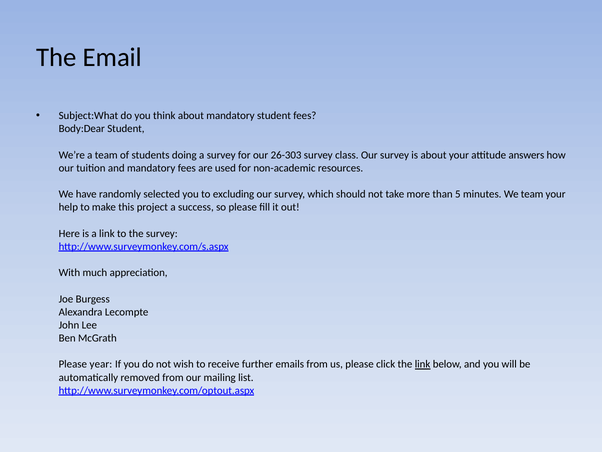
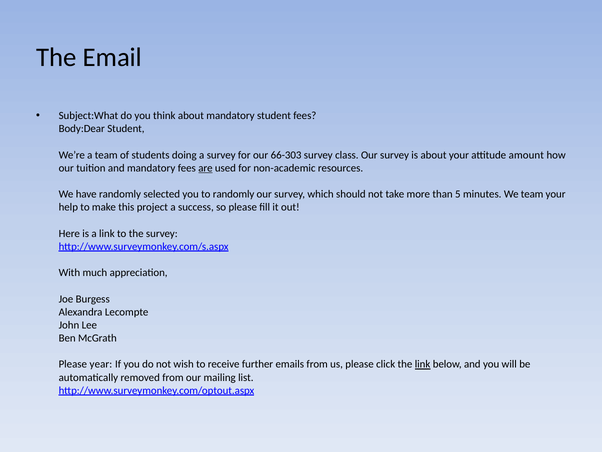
26-303: 26-303 -> 66-303 (286, 155)
answers: answers -> amount (526, 155)
are underline: none -> present (205, 168)
to excluding: excluding -> randomly (234, 194)
